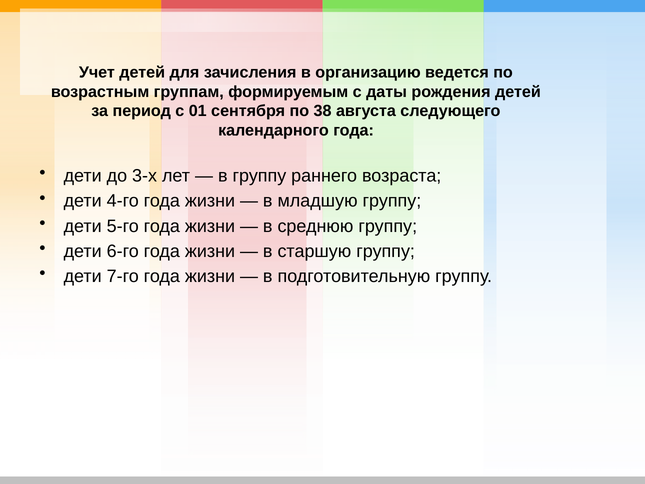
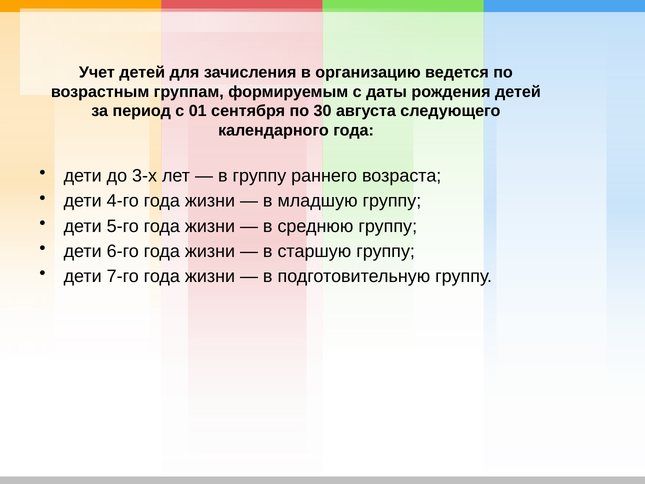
38: 38 -> 30 (323, 111)
